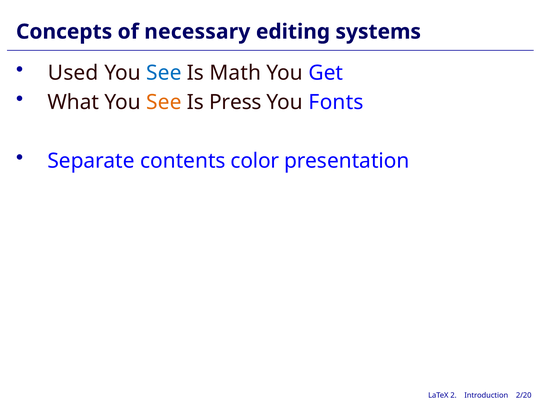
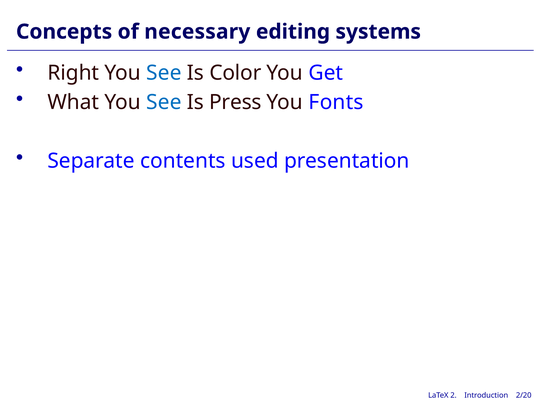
Used: Used -> Right (73, 73)
Math: Math -> Color (235, 73)
See colour: orange -> blue (164, 102)
color: color -> used (255, 161)
